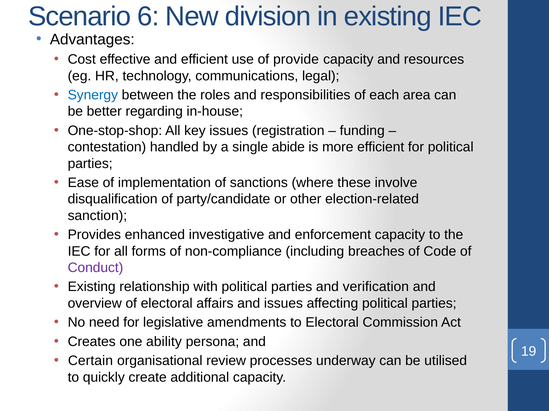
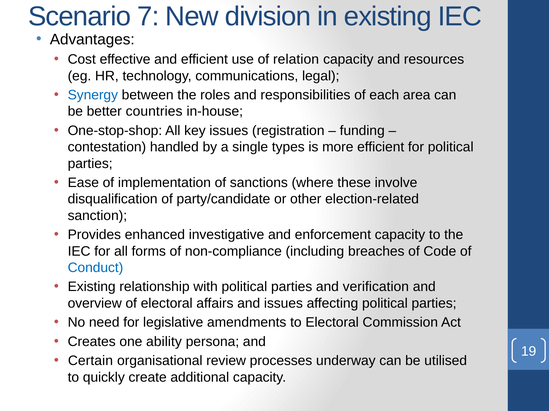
6: 6 -> 7 (148, 17)
provide: provide -> relation (296, 59)
regarding: regarding -> countries (154, 112)
abide: abide -> types (288, 147)
Conduct colour: purple -> blue (95, 268)
